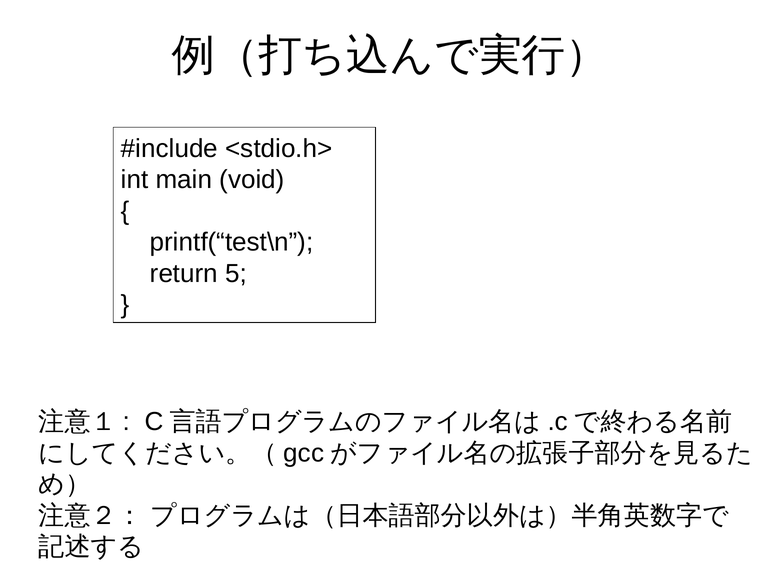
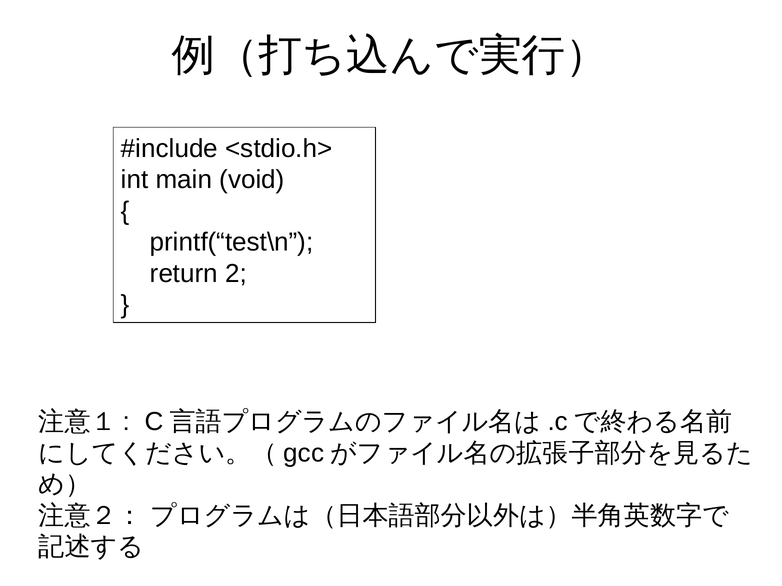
5: 5 -> 2 (236, 274)
